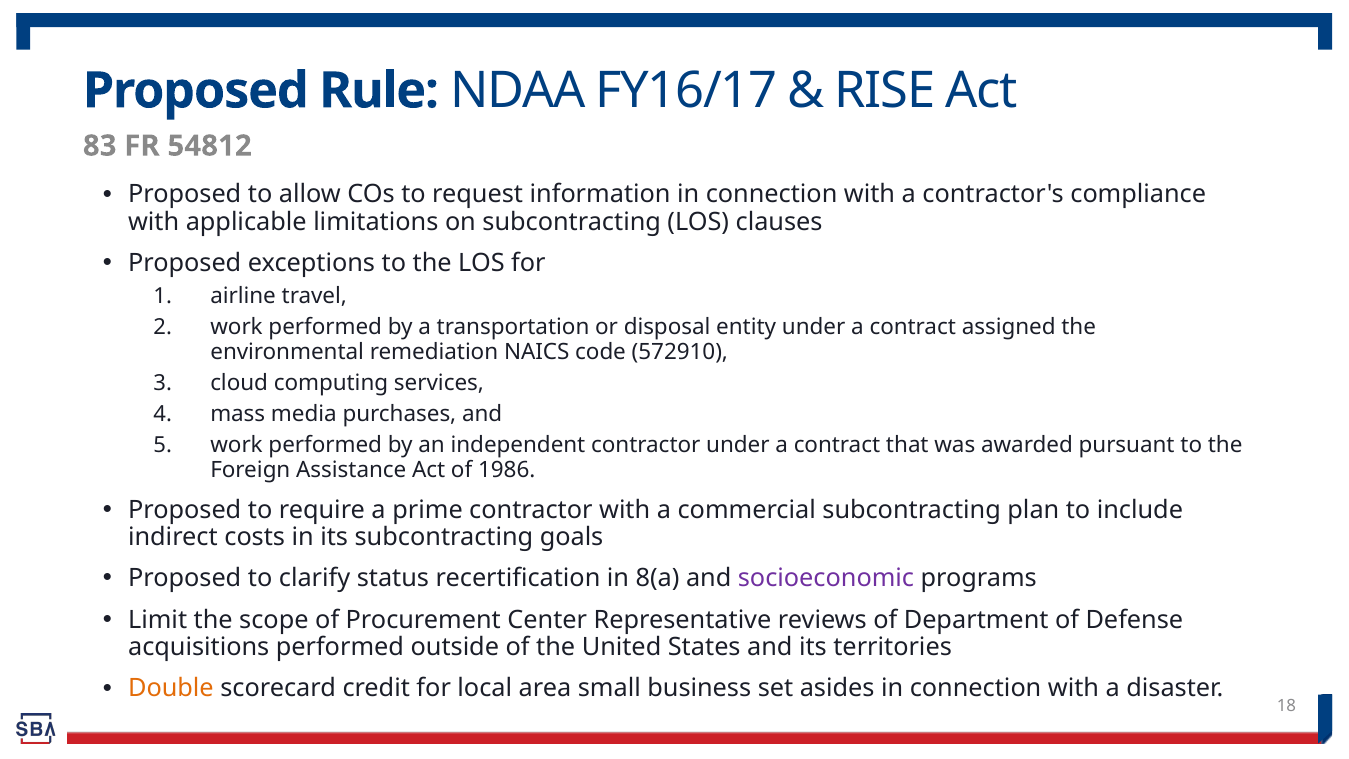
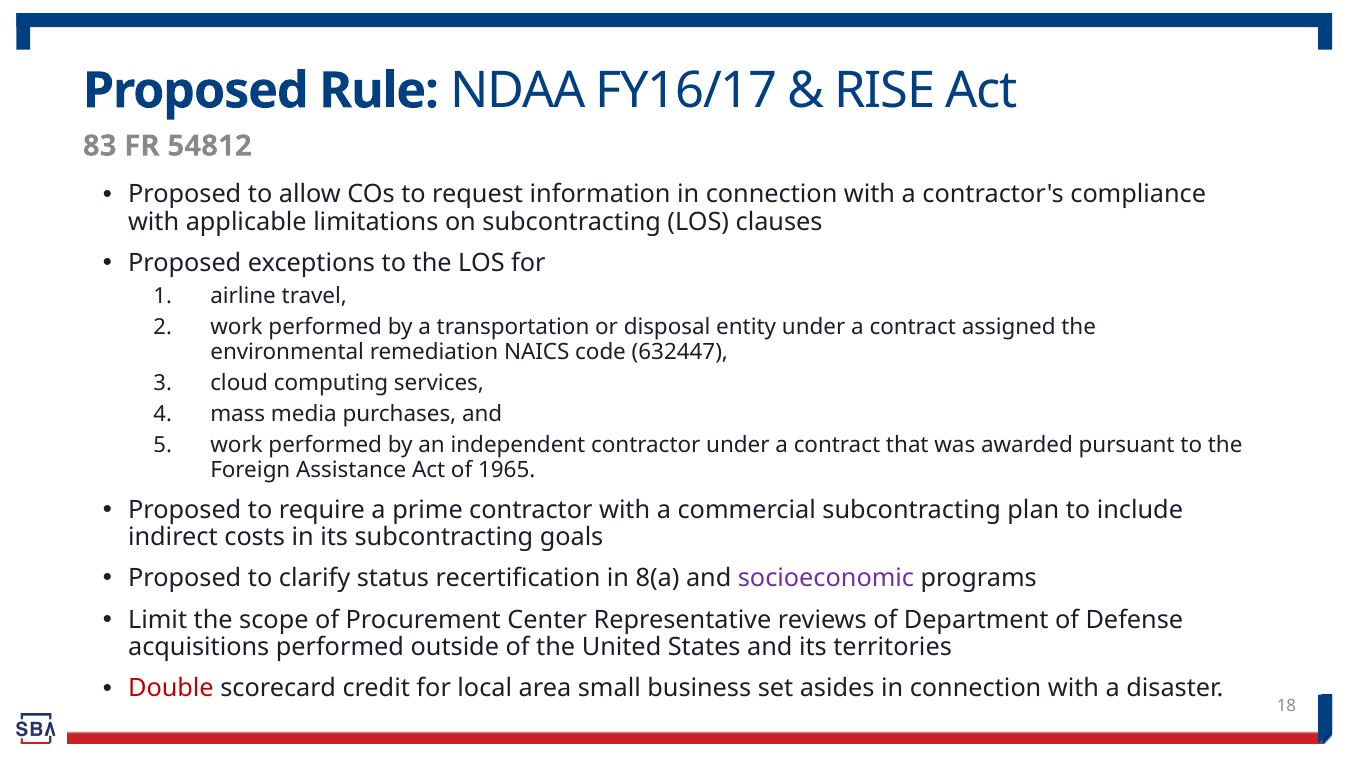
572910: 572910 -> 632447 (680, 352)
1986: 1986 -> 1965 (507, 470)
Double colour: orange -> red (171, 688)
